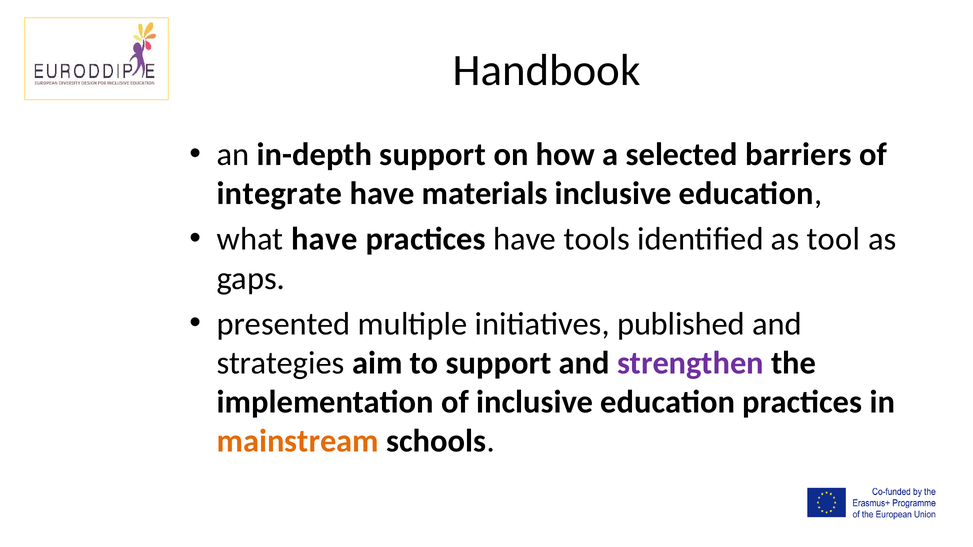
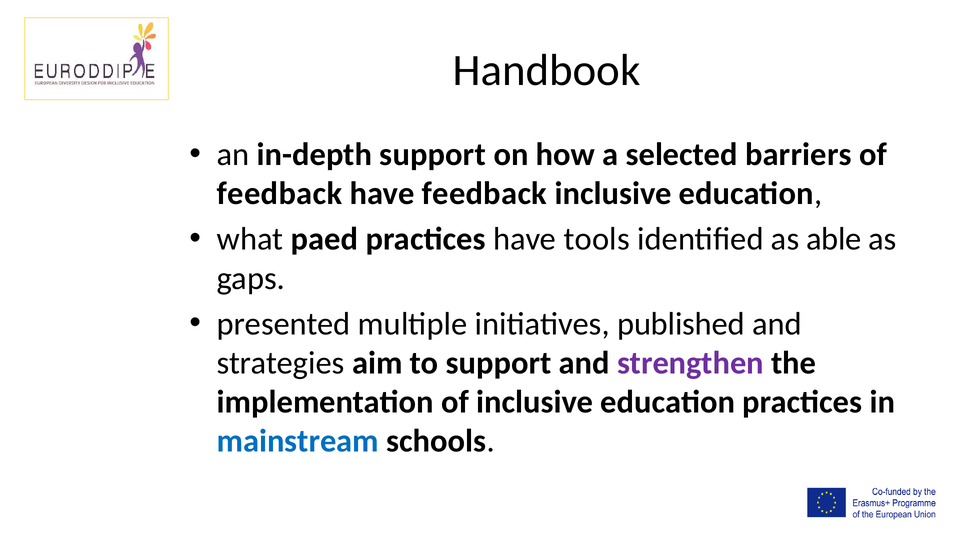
integrate: integrate -> feedback (279, 194)
have materials: materials -> feedback (484, 194)
what have: have -> paed (324, 239)
tool: tool -> able (834, 239)
mainstream colour: orange -> blue (298, 441)
